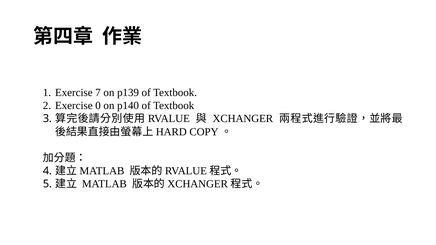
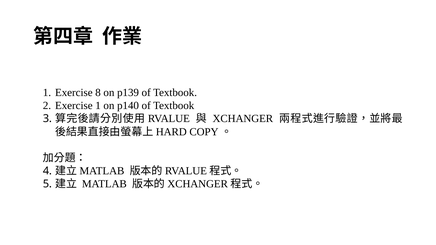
7: 7 -> 8 (98, 93)
Exercise 0: 0 -> 1 (98, 106)
